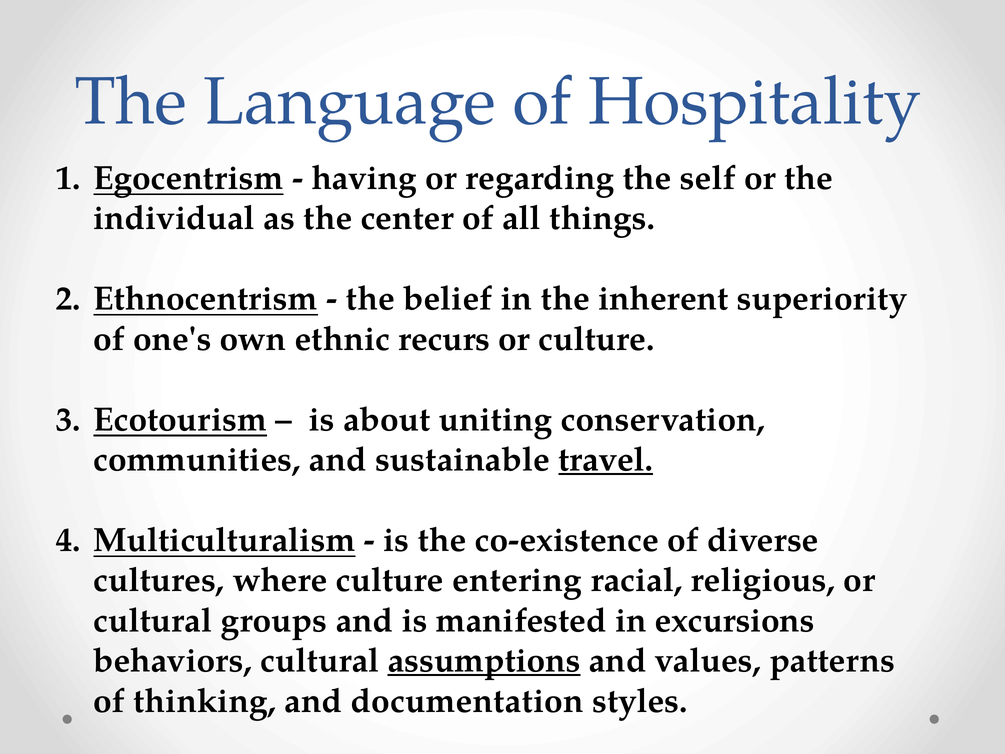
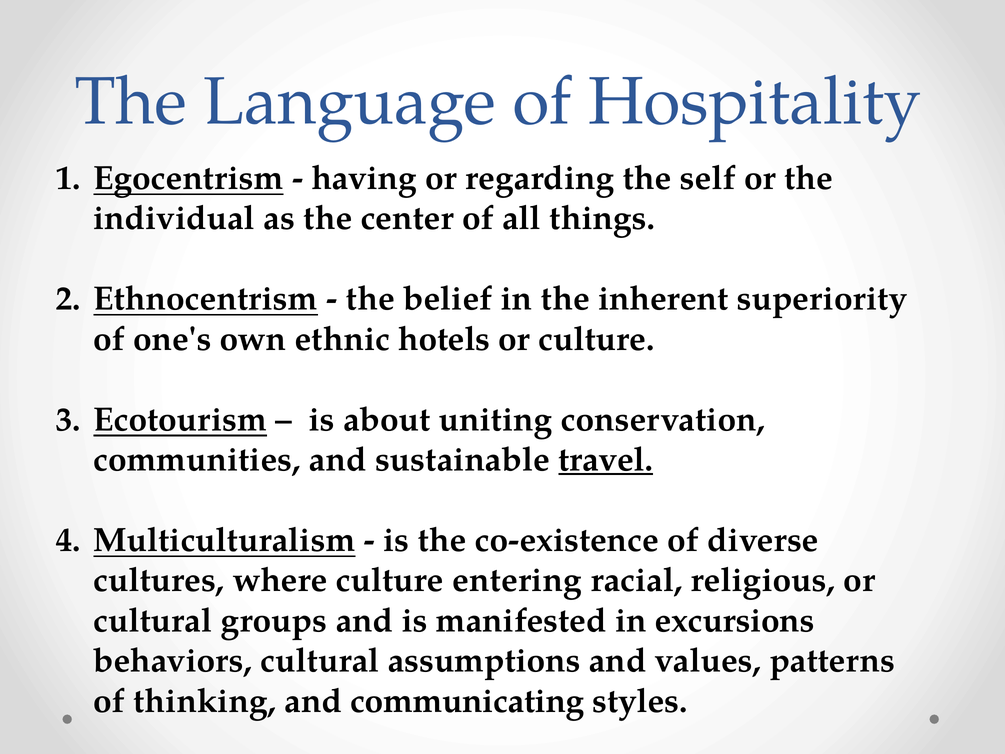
recurs: recurs -> hotels (444, 339)
assumptions underline: present -> none (484, 661)
documentation: documentation -> communicating (467, 701)
